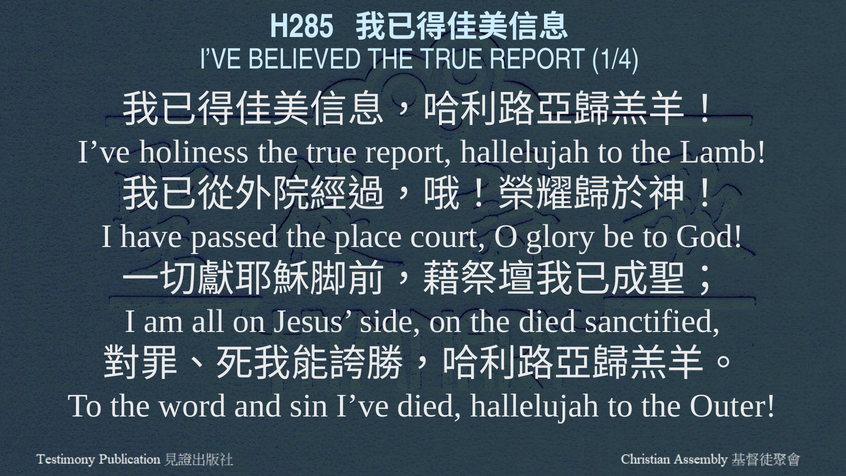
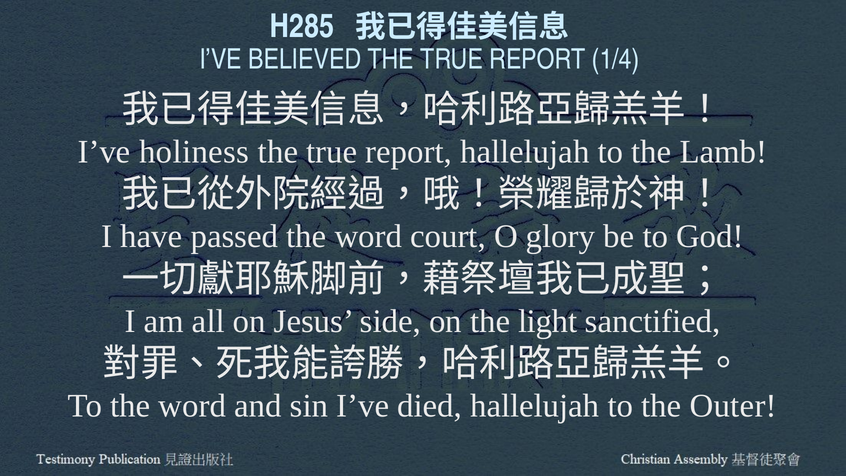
passed the place: place -> word (368, 236)
the died: died -> light (548, 321)
